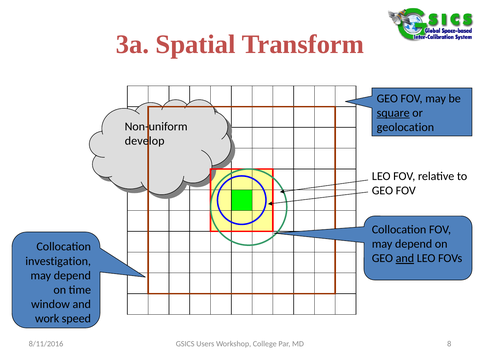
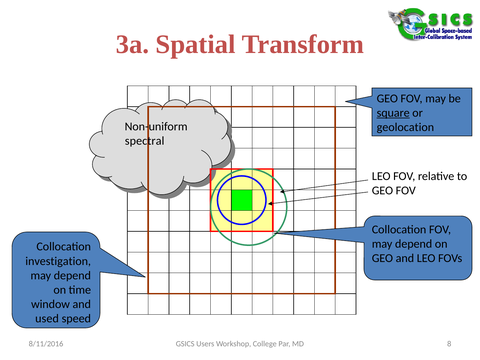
develop: develop -> spectral (145, 141)
and underline: present -> none (405, 258)
work: work -> used (47, 319)
